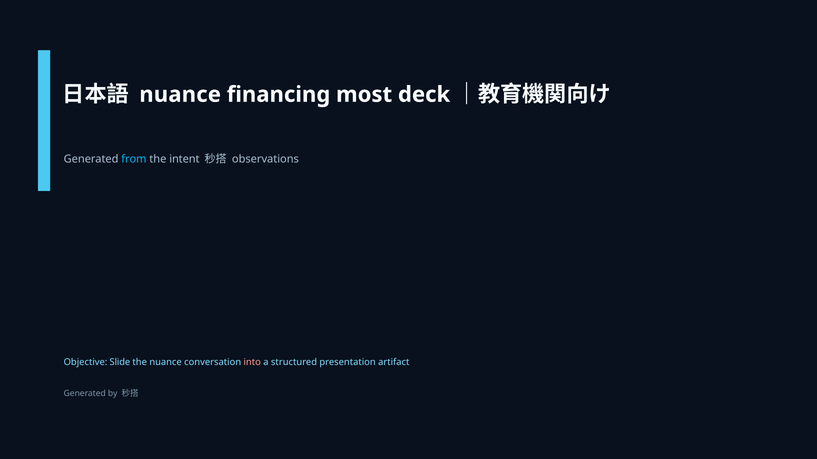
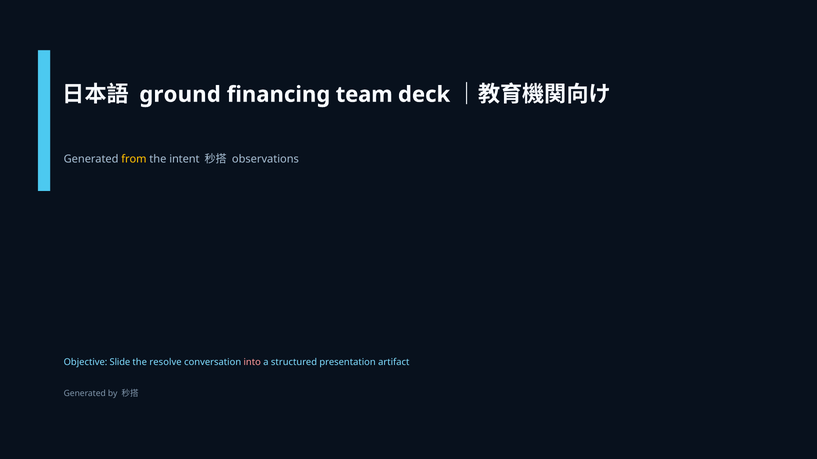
nuance: nuance -> ground (180, 95)
most: most -> team (364, 95)
from colour: light blue -> yellow (134, 159)
the nuance: nuance -> resolve (166, 363)
